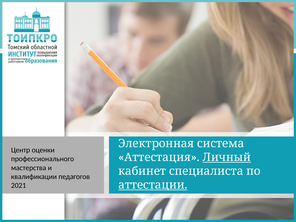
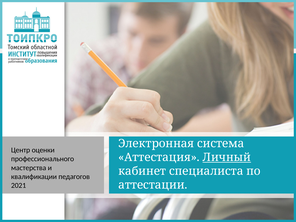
аттестации underline: present -> none (153, 185)
